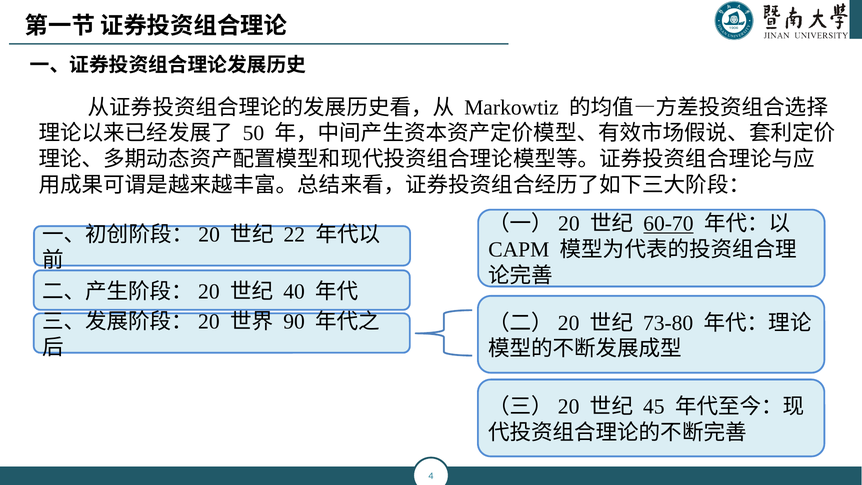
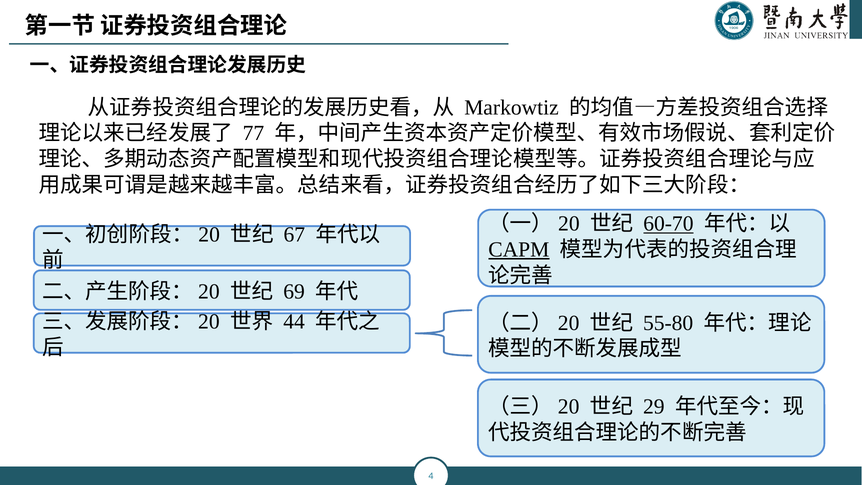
50: 50 -> 77 (253, 133)
22: 22 -> 67 (294, 234)
CAPM underline: none -> present (519, 250)
40: 40 -> 69 (294, 292)
90: 90 -> 44 (294, 322)
73-80: 73-80 -> 55-80 (668, 323)
45: 45 -> 29 (654, 407)
